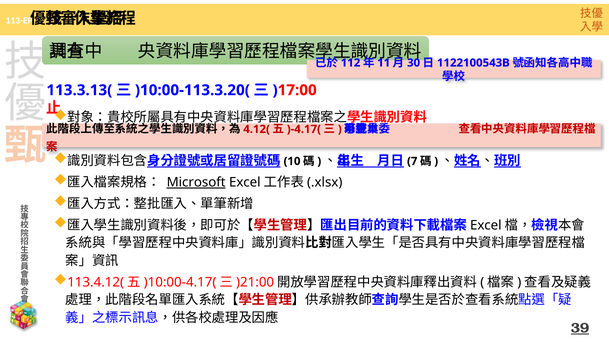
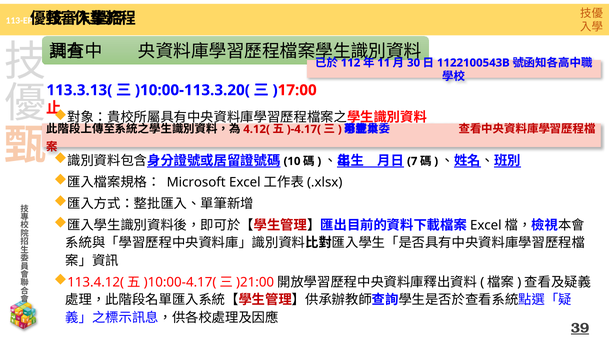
Microsoft underline: present -> none (196, 182)
